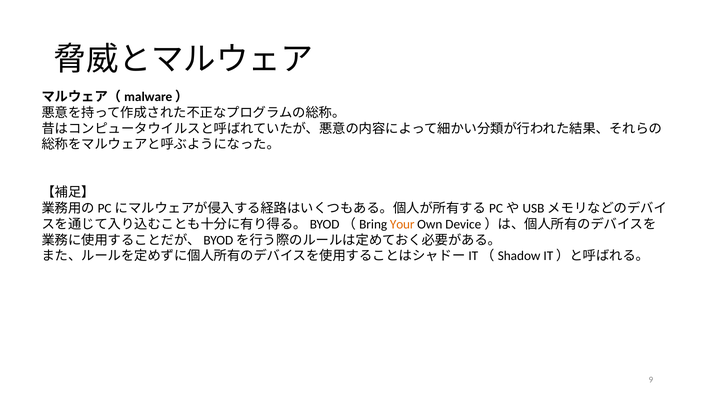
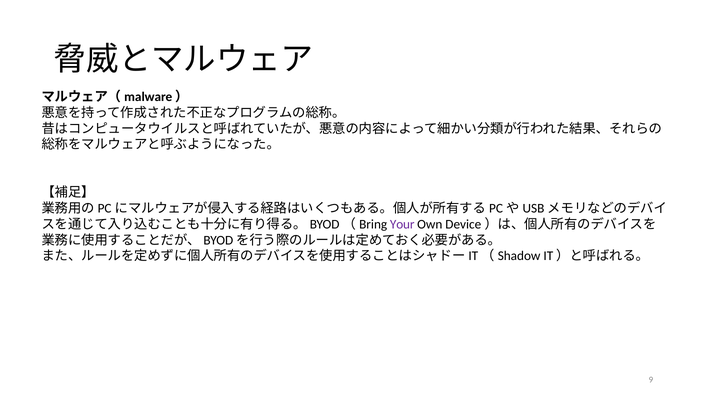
Your colour: orange -> purple (402, 224)
